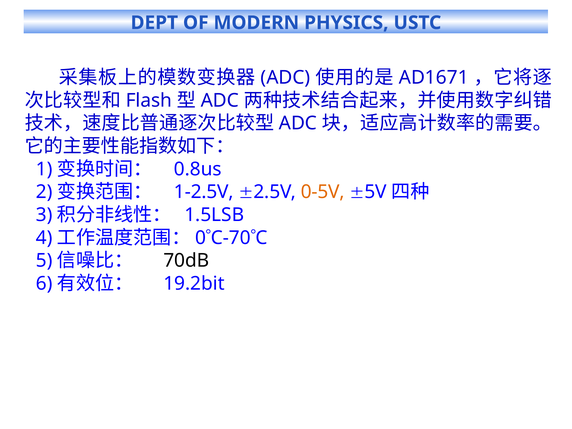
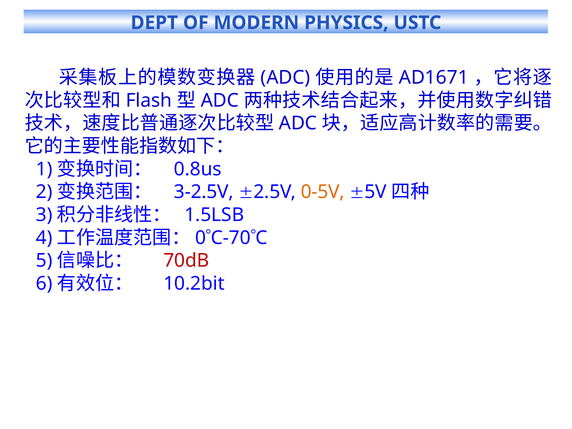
1-2.5V: 1-2.5V -> 3-2.5V (204, 192)
70dB colour: black -> red (186, 261)
19.2bit: 19.2bit -> 10.2bit (194, 283)
